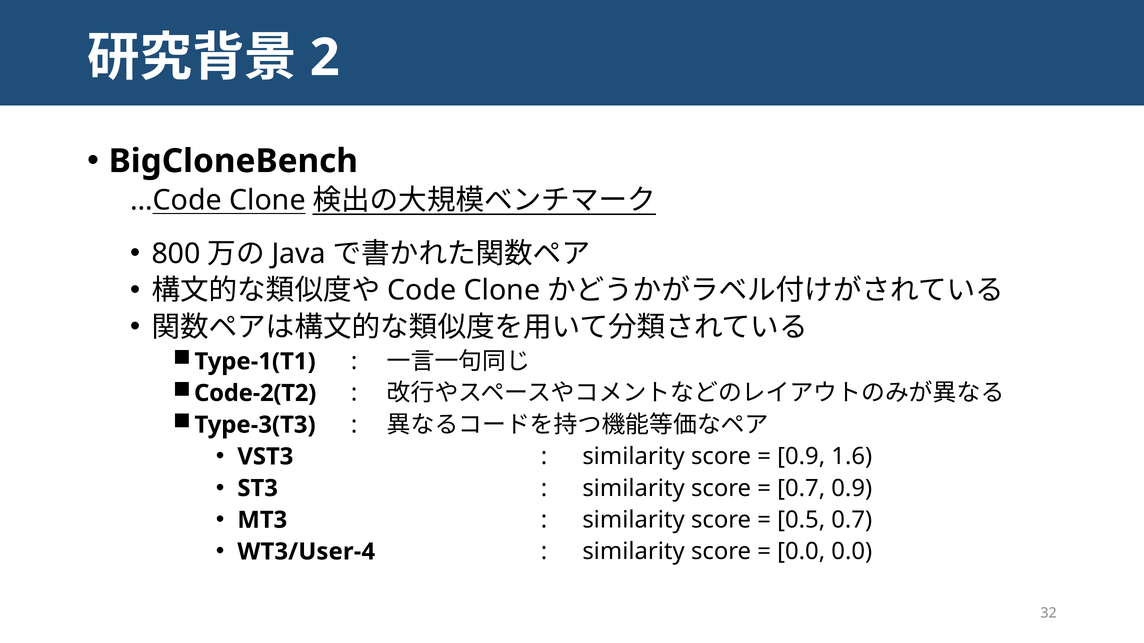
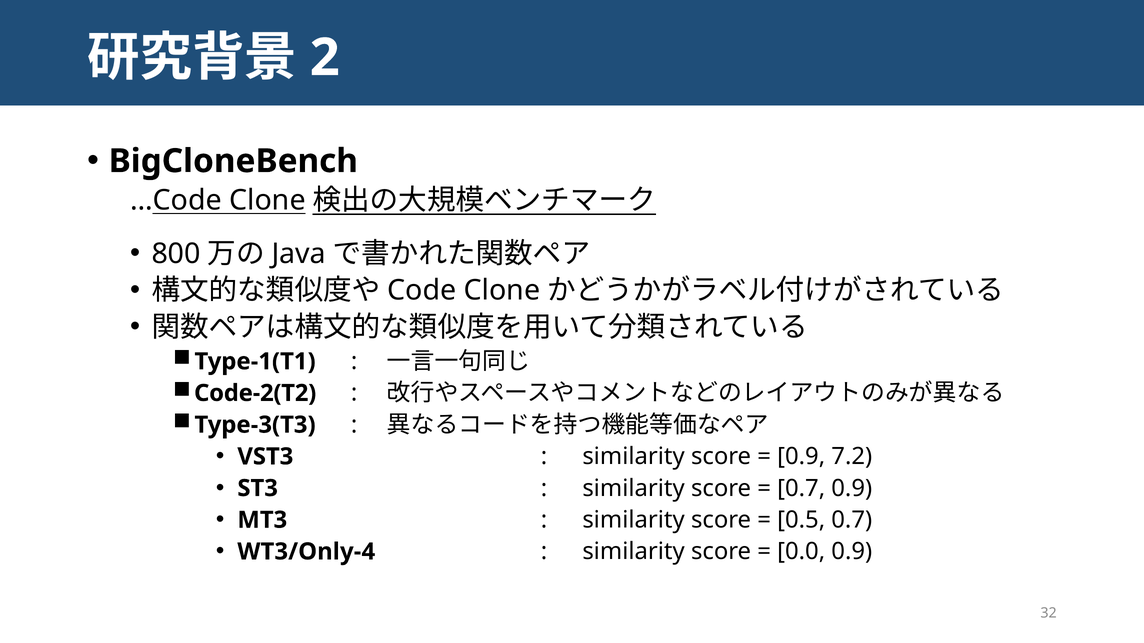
1.6: 1.6 -> 7.2 (852, 457)
WT3/User-4: WT3/User-4 -> WT3/Only-4 (306, 552)
0.0 0.0: 0.0 -> 0.9 (852, 552)
